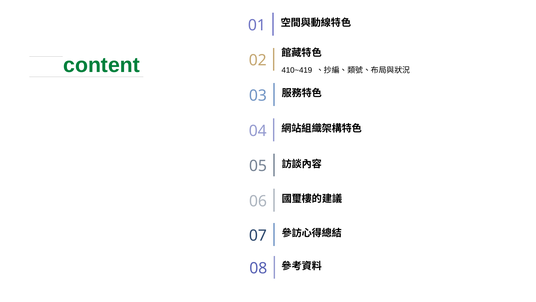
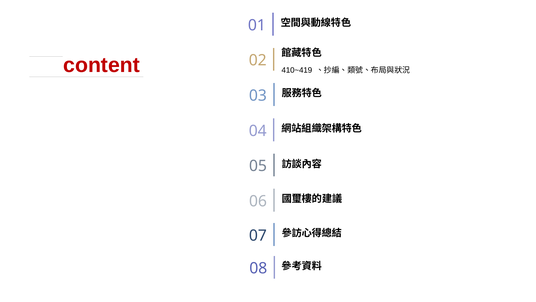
content colour: green -> red (102, 65)
